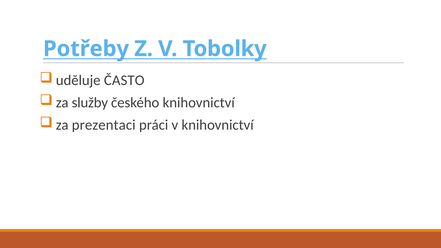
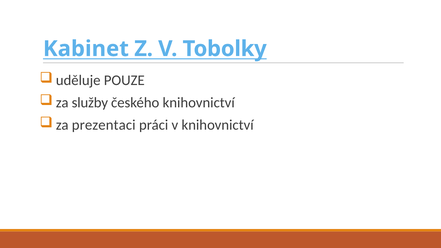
Potřeby: Potřeby -> Kabinet (86, 49)
ČASTO: ČASTO -> POUZE (124, 80)
